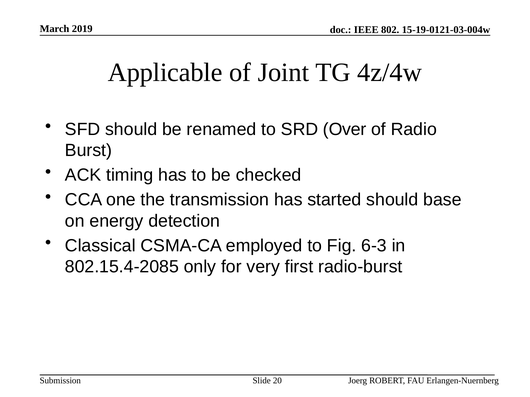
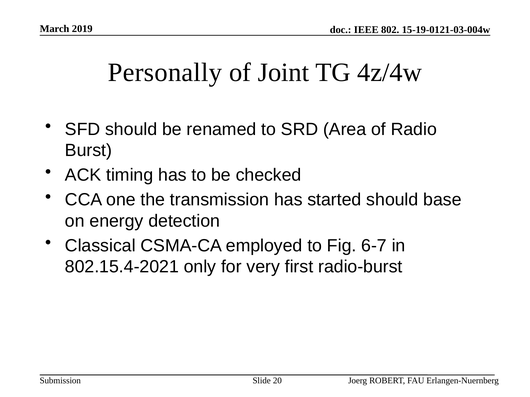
Applicable: Applicable -> Personally (165, 73)
Over: Over -> Area (345, 129)
6-3: 6-3 -> 6-7 (374, 246)
802.15.4-2085: 802.15.4-2085 -> 802.15.4-2021 (122, 267)
